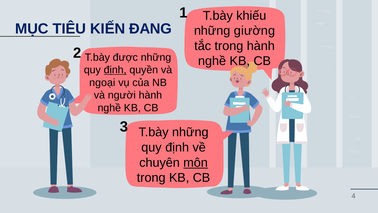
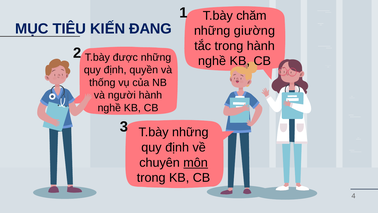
khiếu: khiếu -> chăm (251, 16)
định underline: present -> none (115, 70)
ngoại: ngoại -> thống (102, 82)
